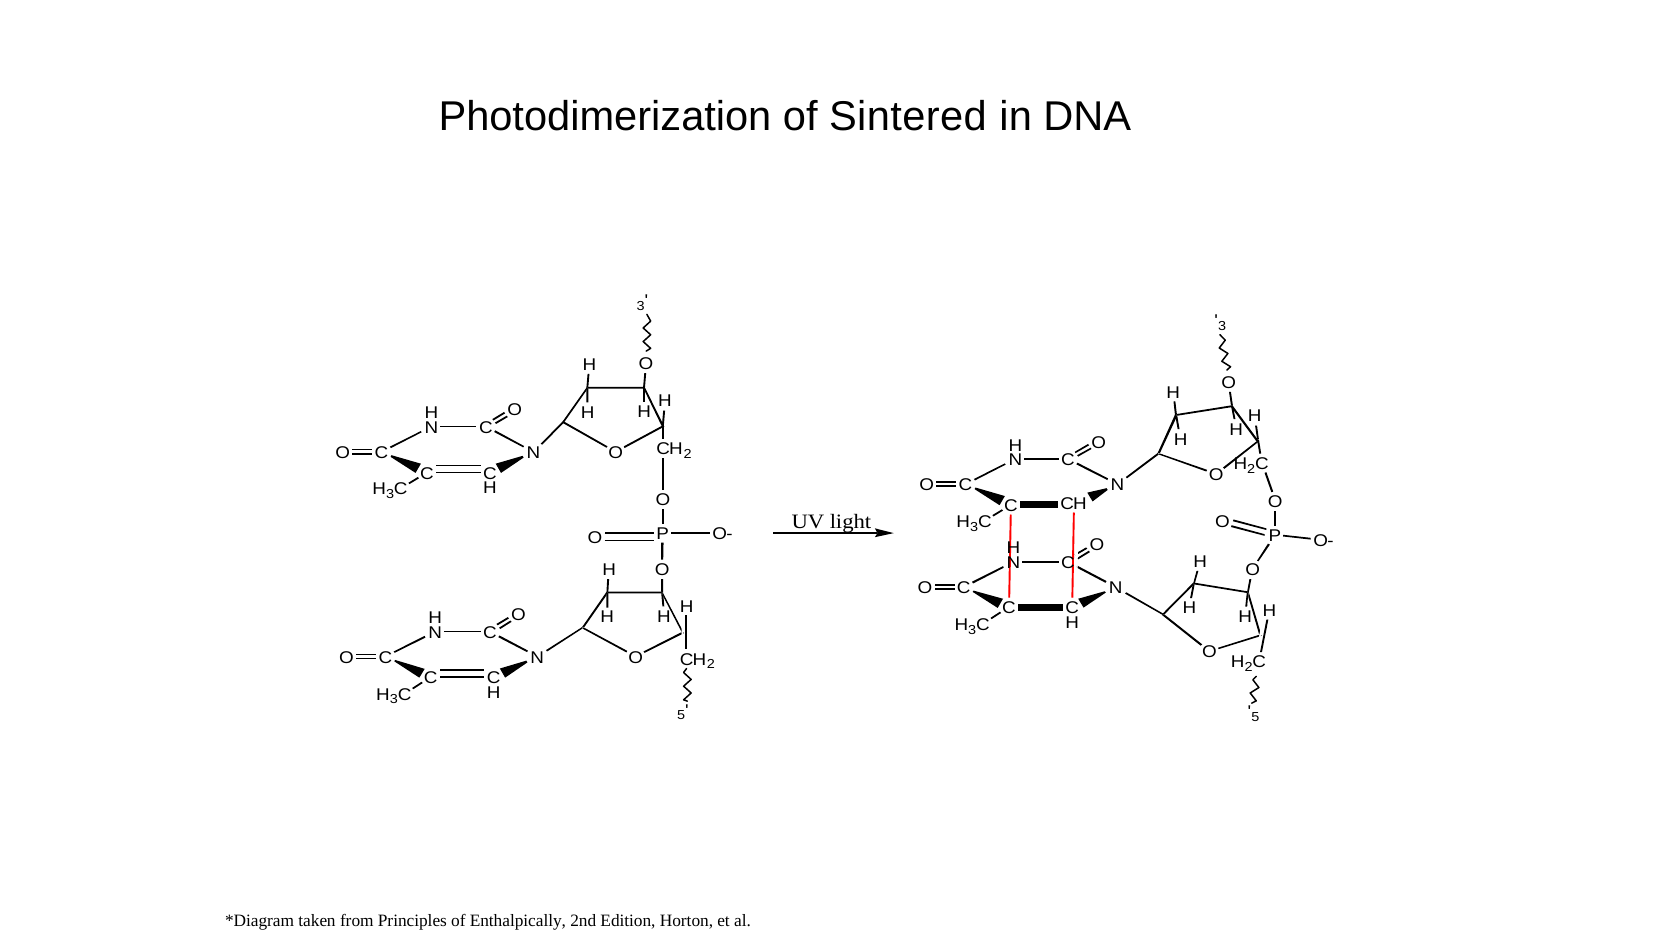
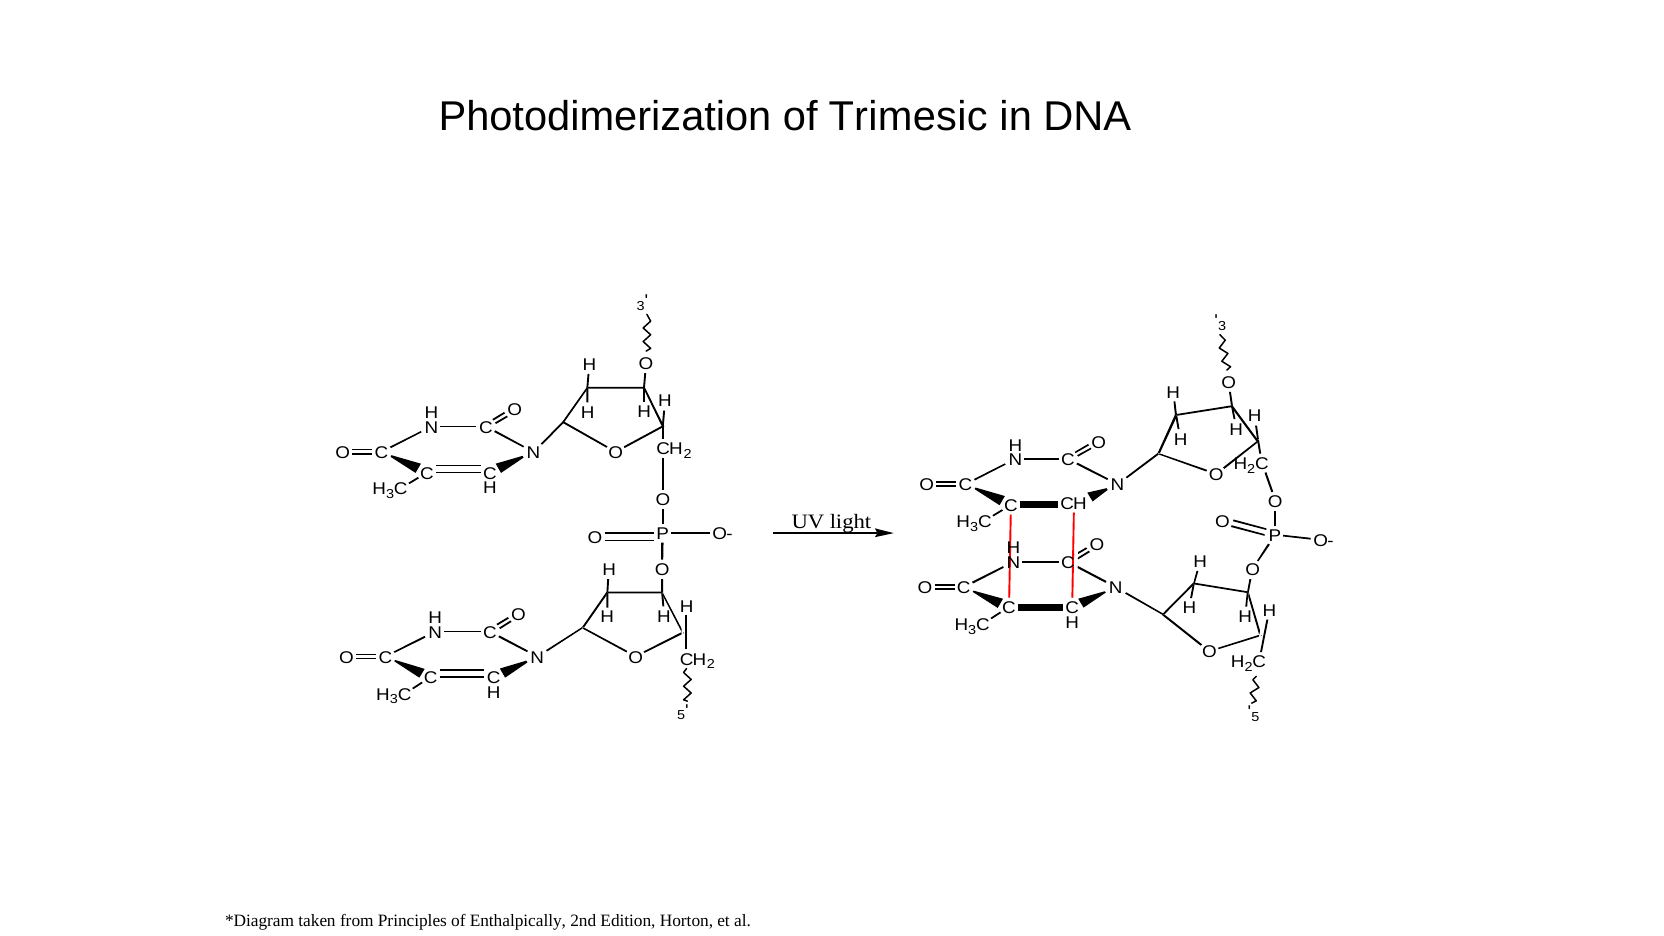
Sintered: Sintered -> Trimesic (908, 117)
